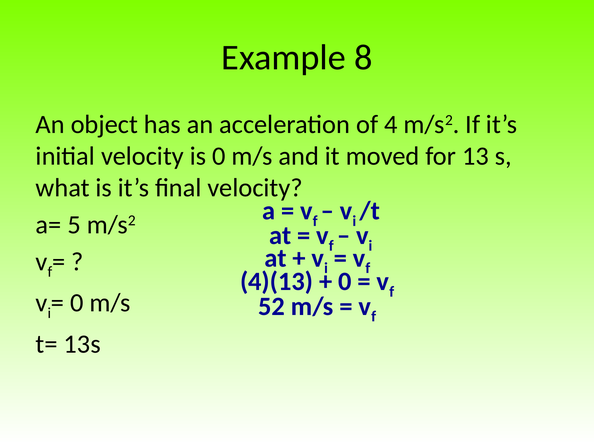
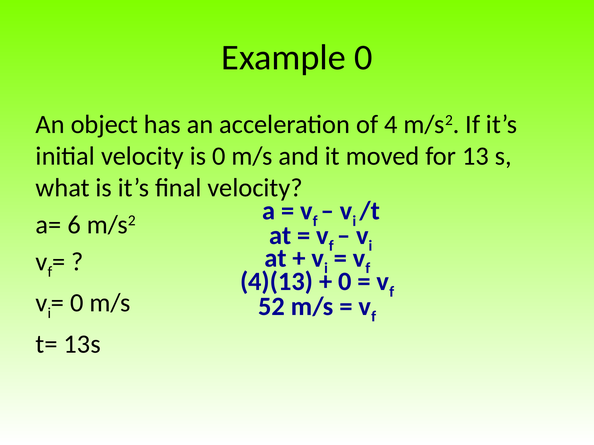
Example 8: 8 -> 0 (363, 58)
5: 5 -> 6 (74, 225)
